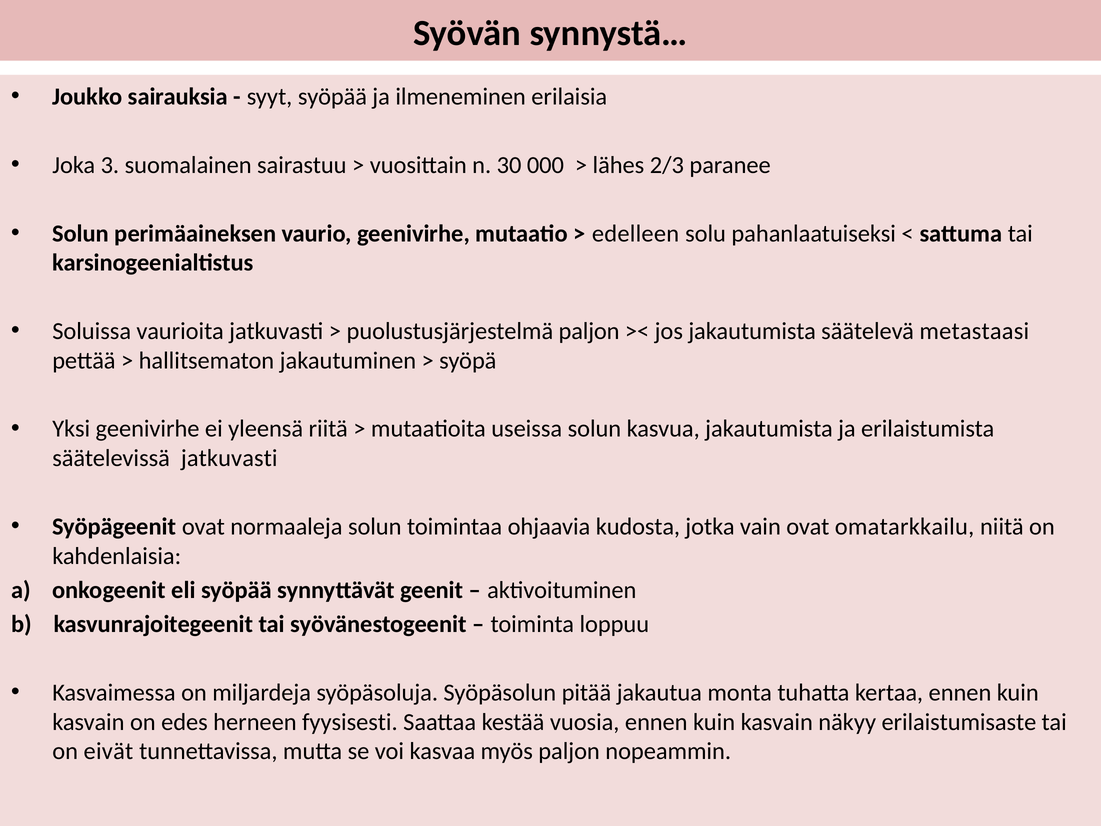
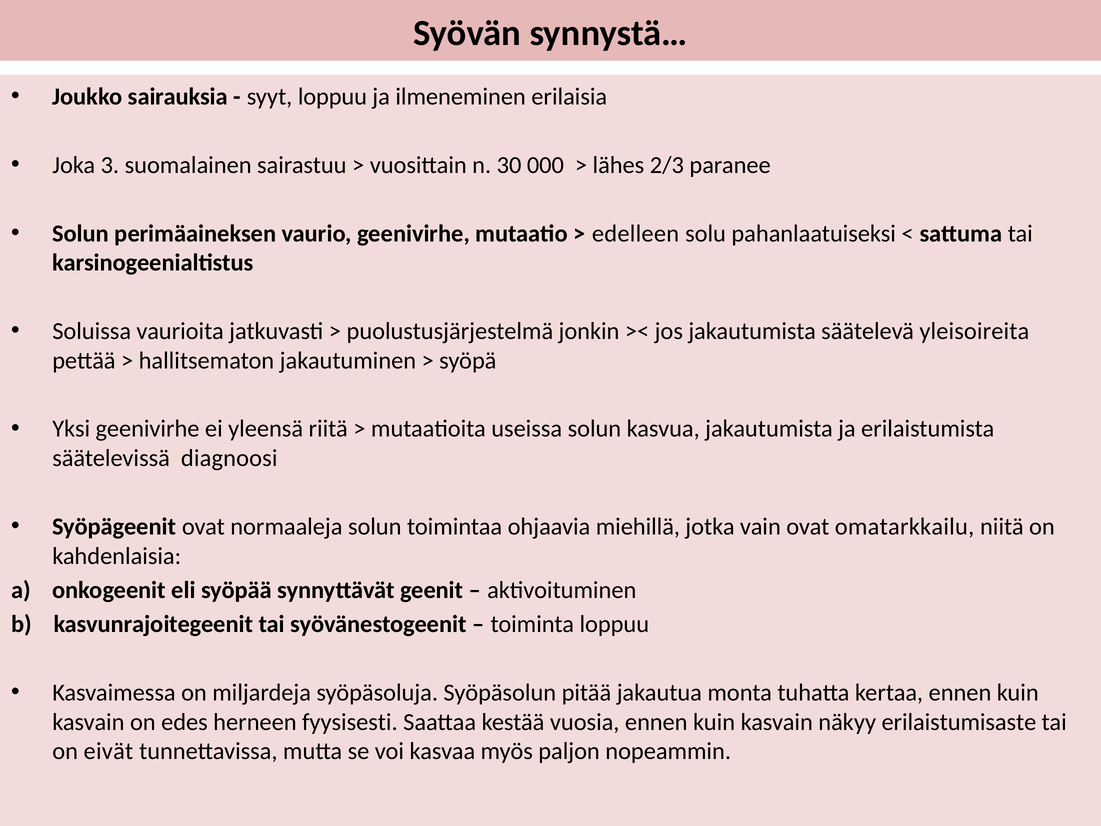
syyt syöpää: syöpää -> loppuu (332, 97)
puolustusjärjestelmä paljon: paljon -> jonkin (589, 331)
metastaasi: metastaasi -> yleisoireita (974, 331)
säätelevissä jatkuvasti: jatkuvasti -> diagnoosi (229, 458)
kudosta: kudosta -> miehillä (638, 526)
